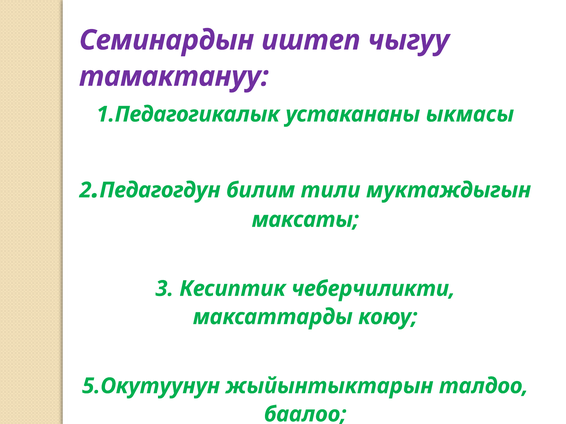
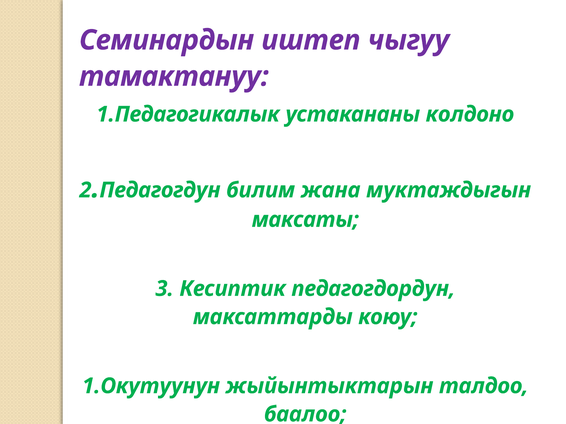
ыкмасы: ыкмасы -> колдоно (470, 114)
билим тили: тили -> жана (331, 190)
чеберчиликти: чеберчиликти -> педагогдордун (373, 289)
5.Окутуунун: 5.Окутуунун -> 1.Окутуунун (151, 386)
